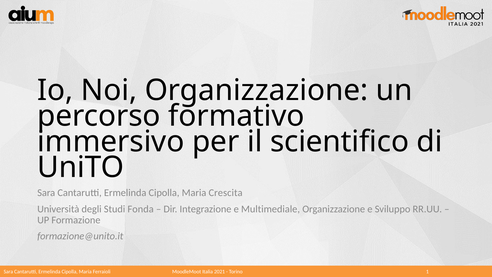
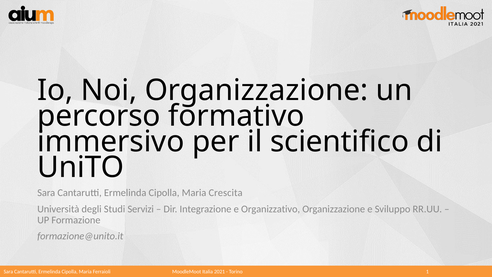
Fonda: Fonda -> Servizi (141, 209)
Multimediale: Multimediale -> Organizzativo (271, 209)
